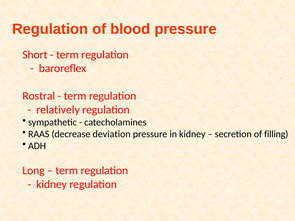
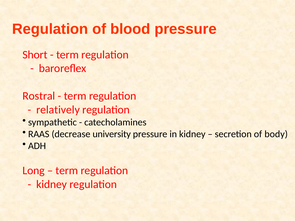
deviation: deviation -> university (112, 134)
filling: filling -> body (276, 134)
